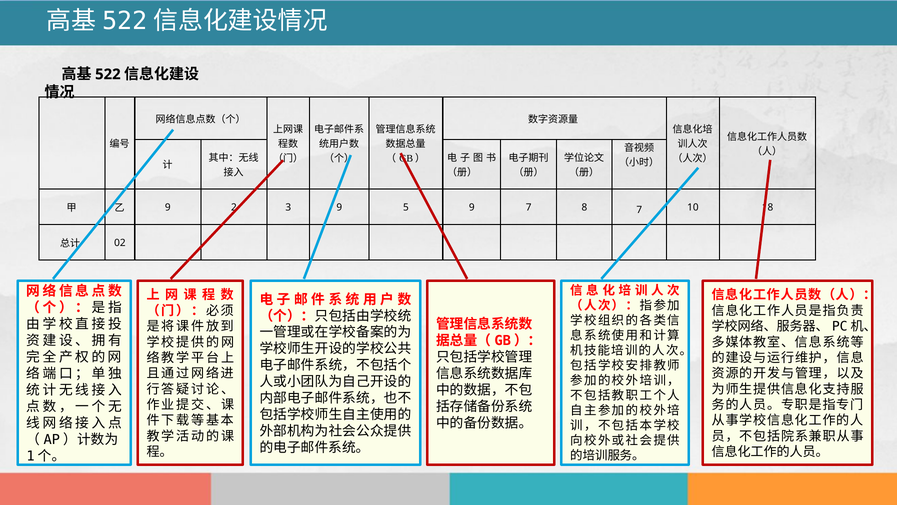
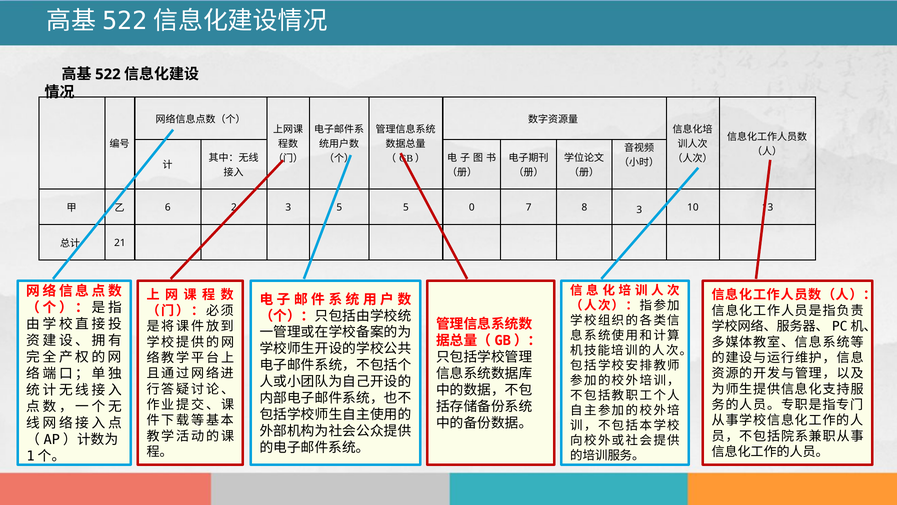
9: 9 -> 6 (168, 207)
3 9: 9 -> 5 (339, 207)
5 9: 9 -> 0 (472, 207)
8 7: 7 -> 3 (639, 210)
18: 18 -> 13 (768, 207)
02: 02 -> 21 (120, 243)
